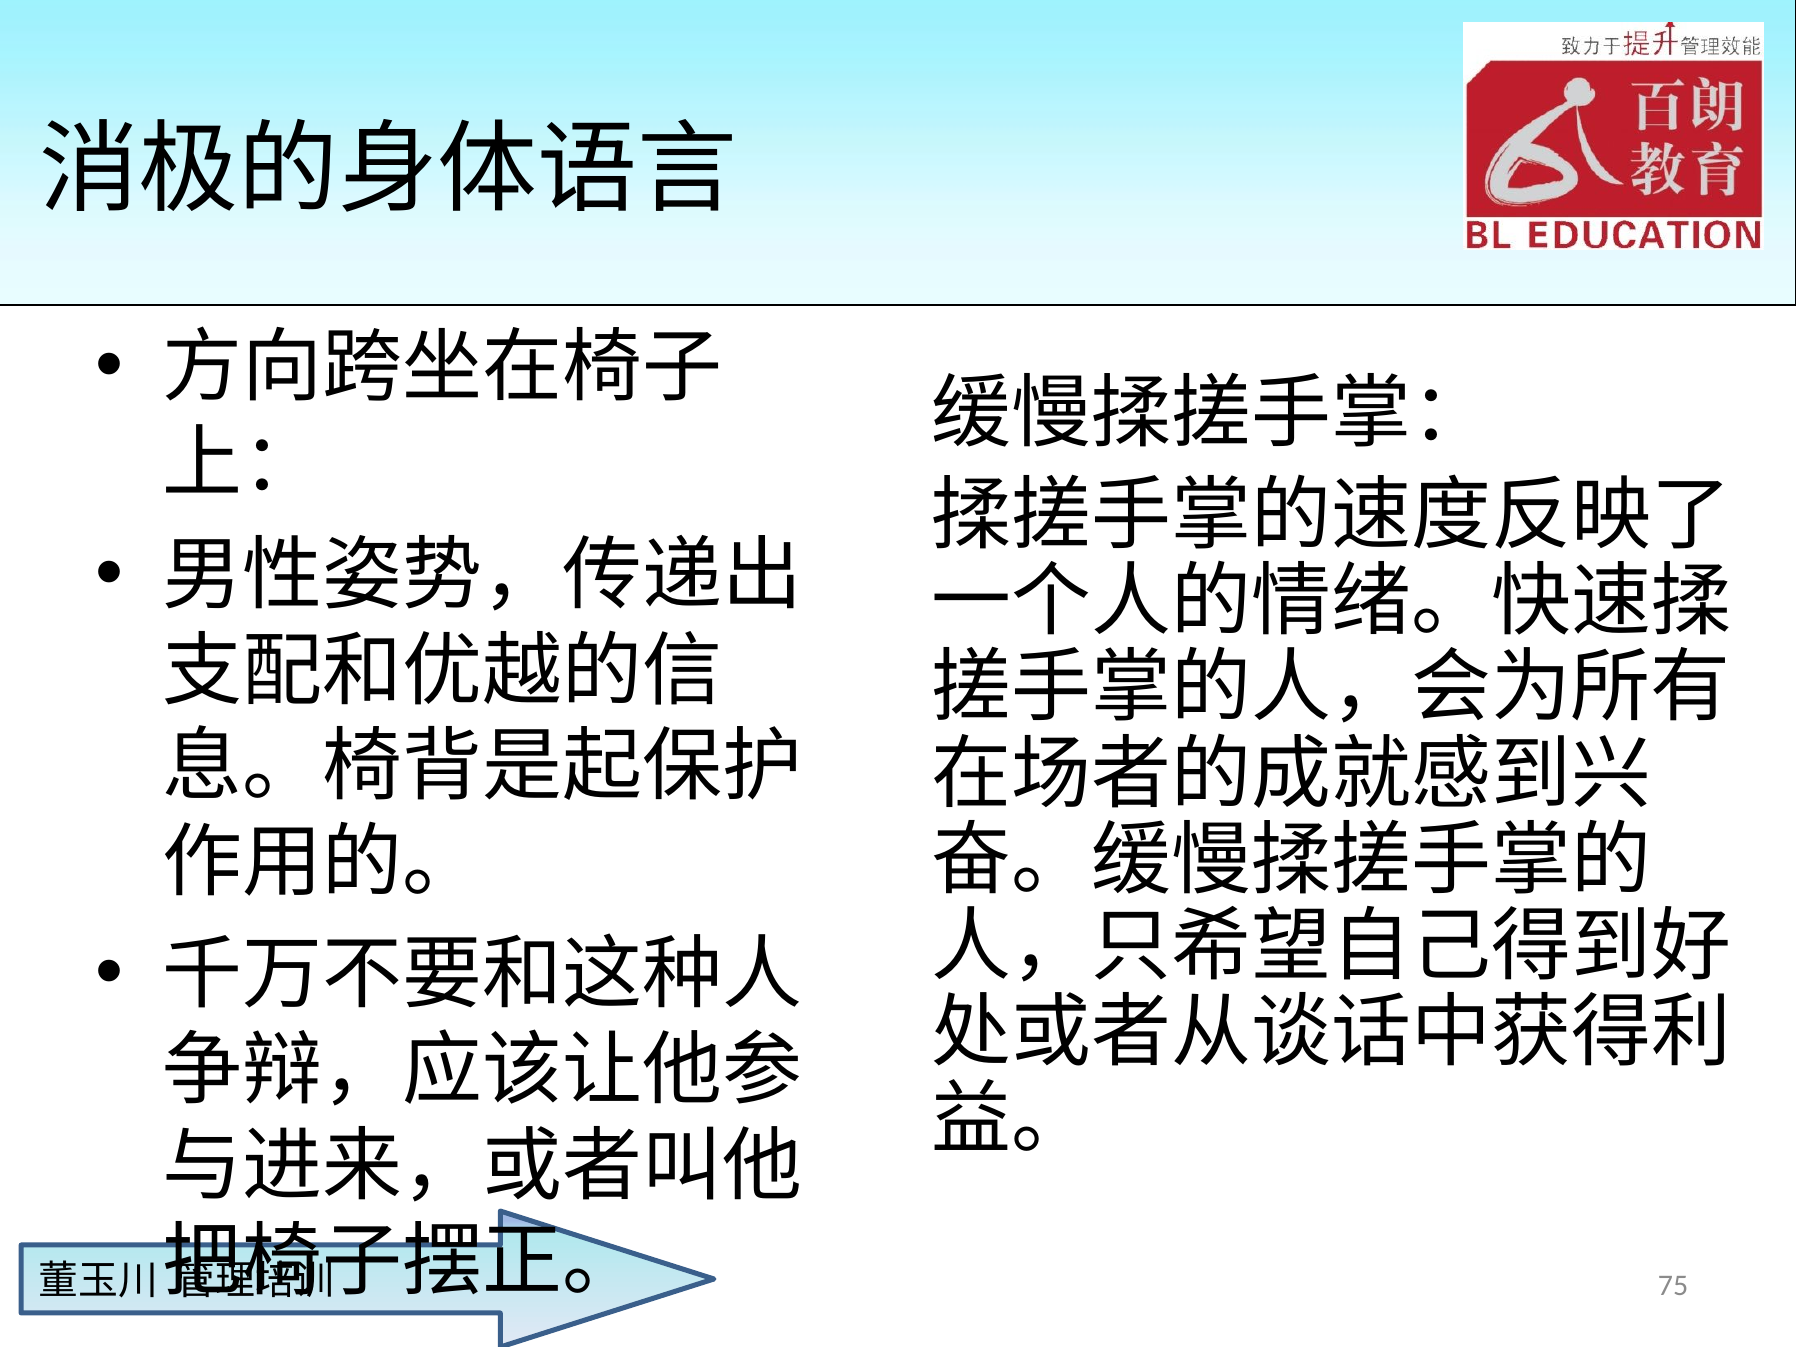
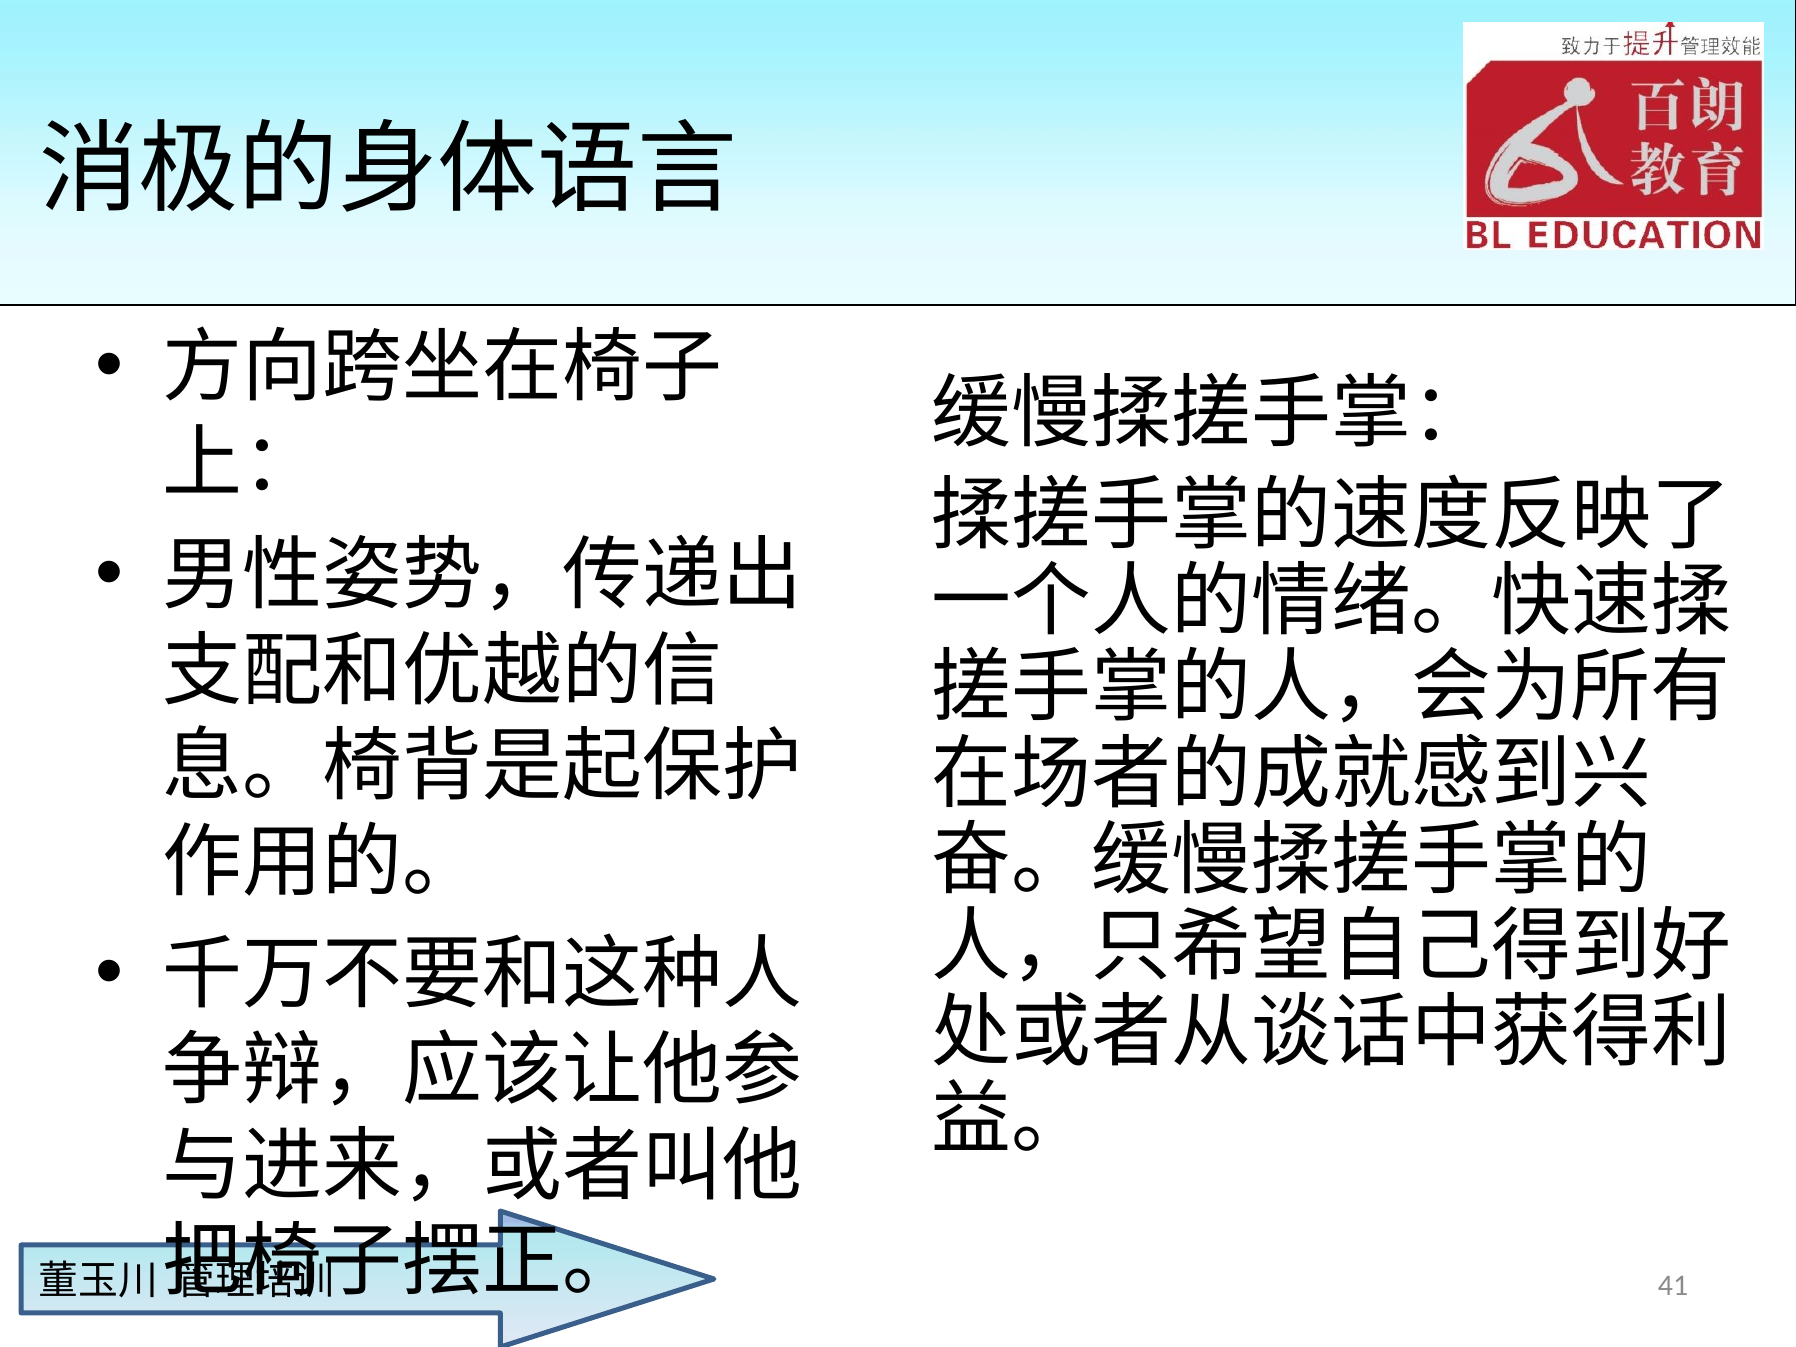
75: 75 -> 41 (1673, 1286)
